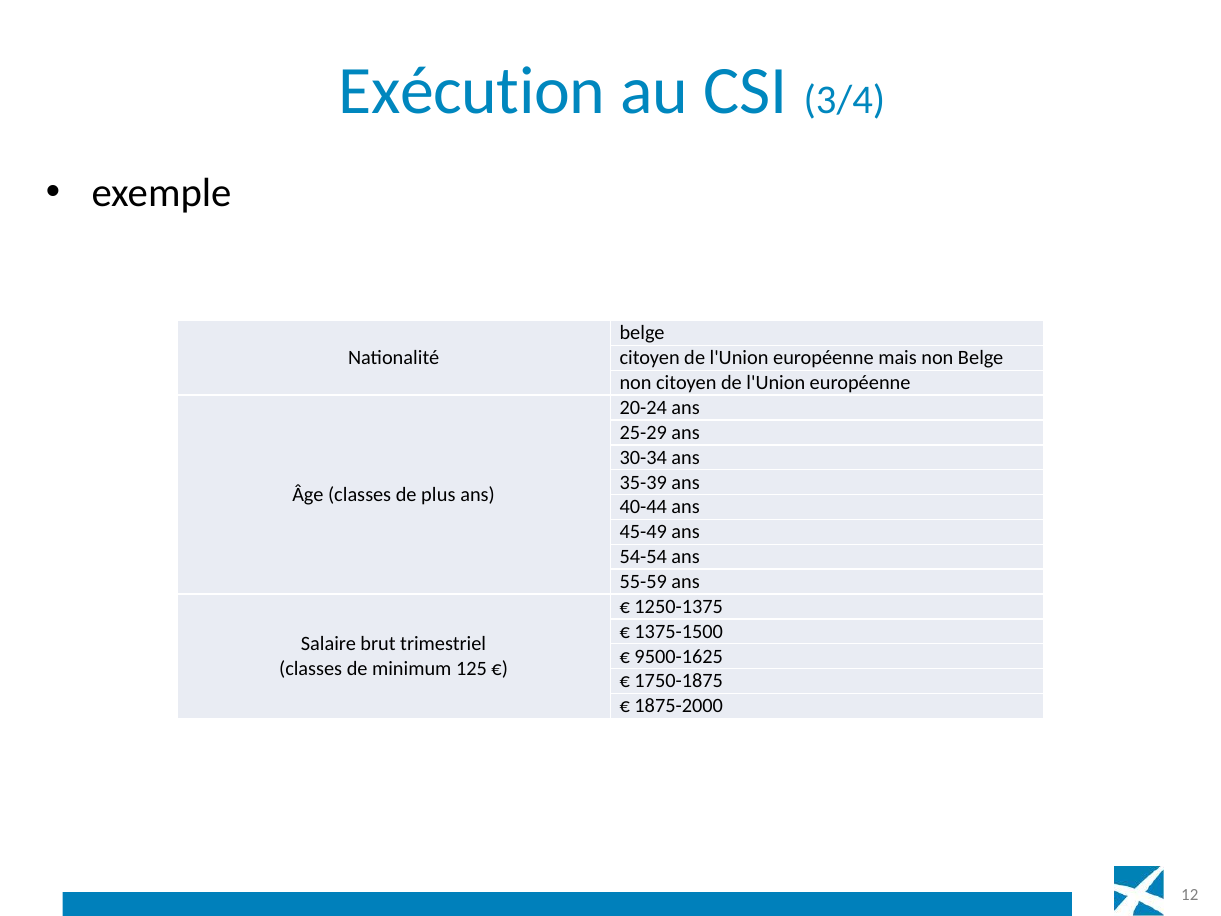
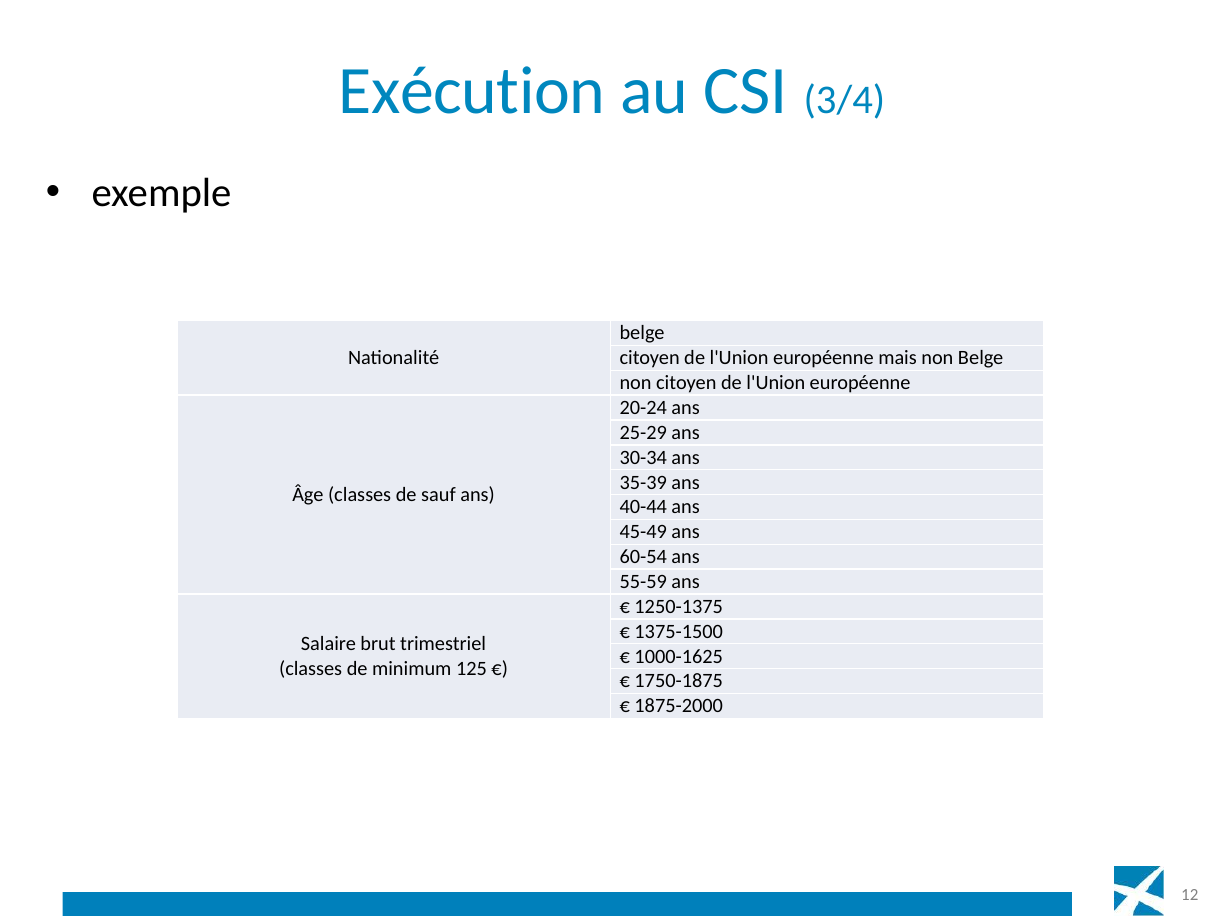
plus: plus -> sauf (438, 495)
54-54: 54-54 -> 60-54 (643, 557)
9500-1625: 9500-1625 -> 1000-1625 (679, 656)
